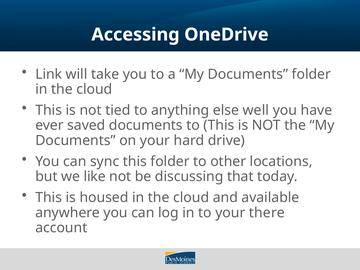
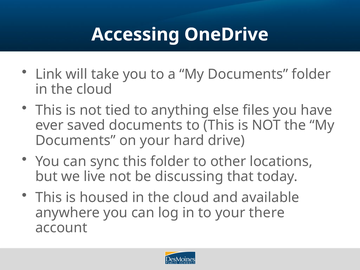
well: well -> files (256, 110)
like: like -> live (95, 177)
